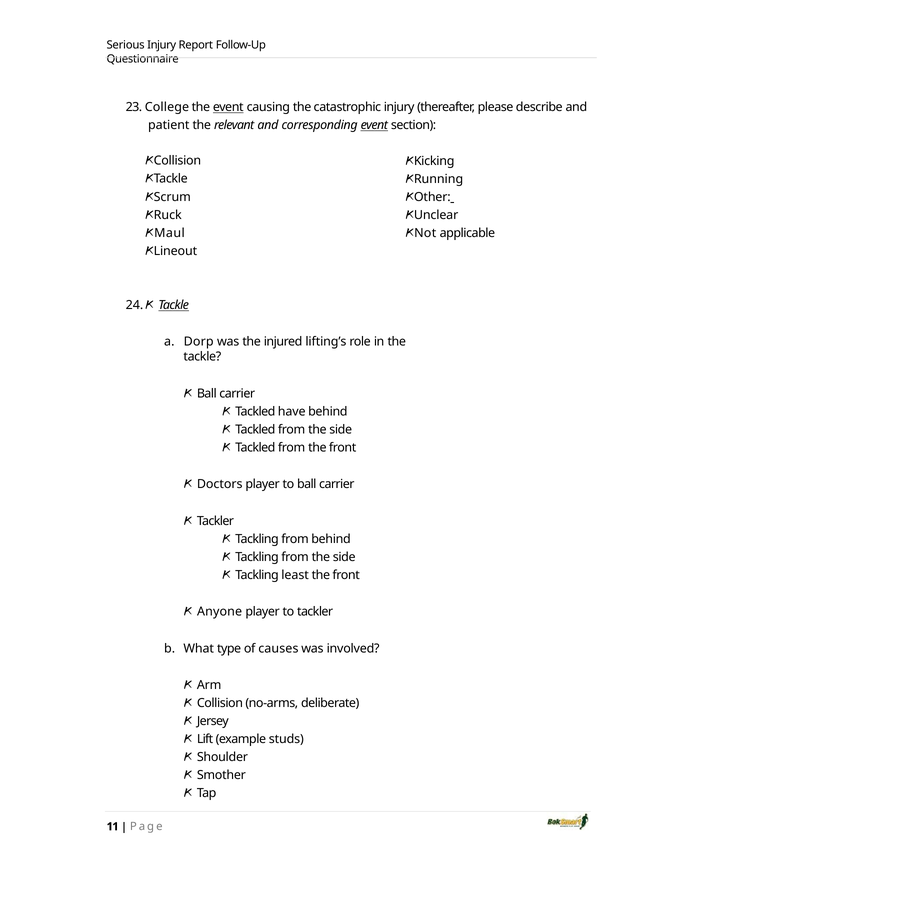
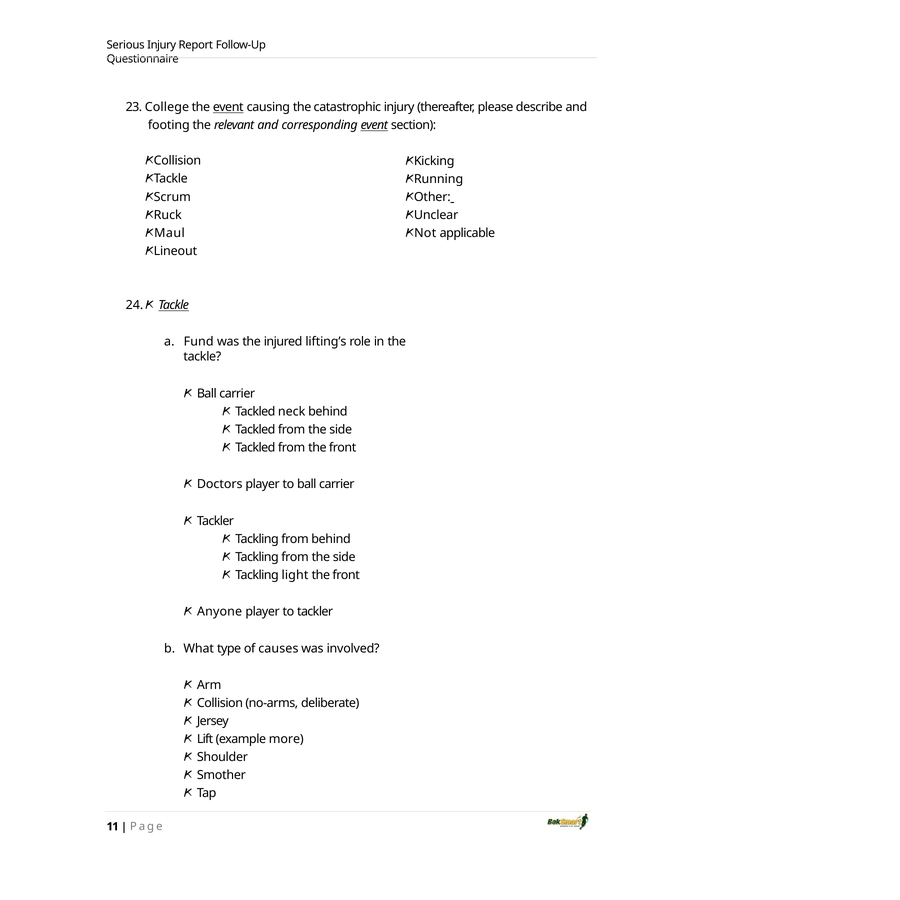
patient: patient -> footing (169, 125)
Dorp: Dorp -> Fund (199, 342)
have: have -> neck (292, 411)
least: least -> light (295, 575)
studs: studs -> more (286, 739)
